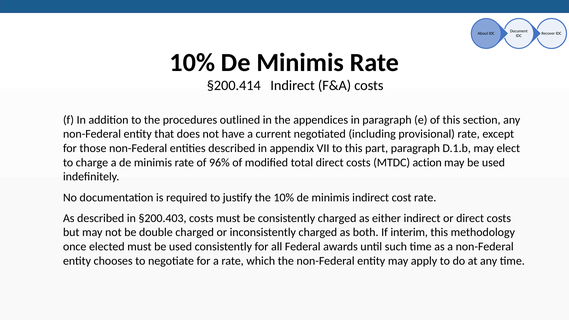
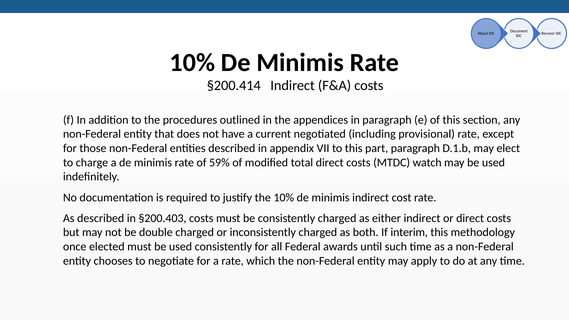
96%: 96% -> 59% (219, 162)
action: action -> watch (427, 162)
